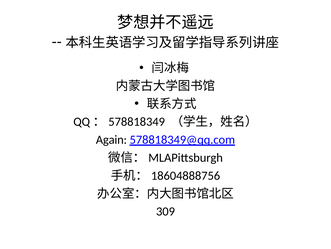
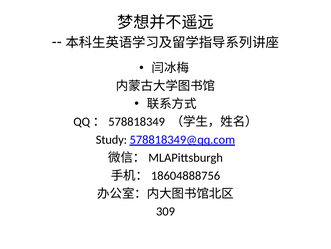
Again: Again -> Study (111, 139)
